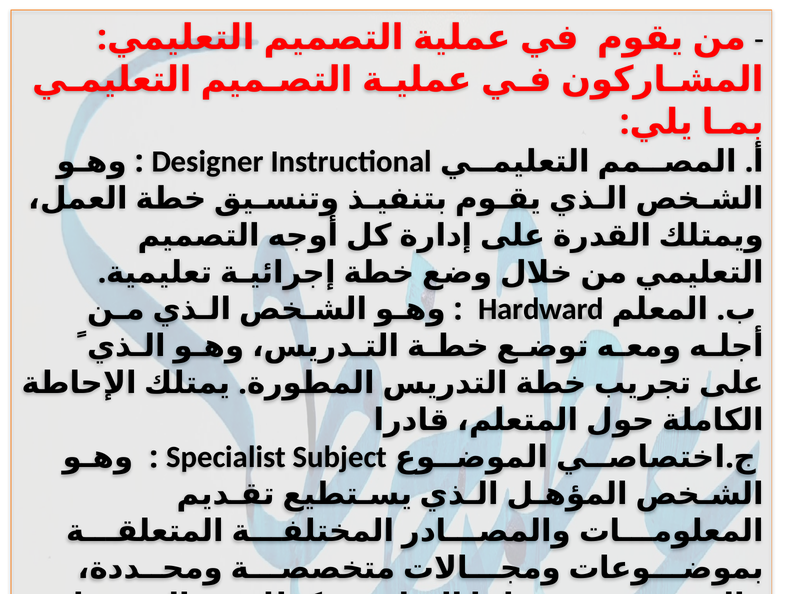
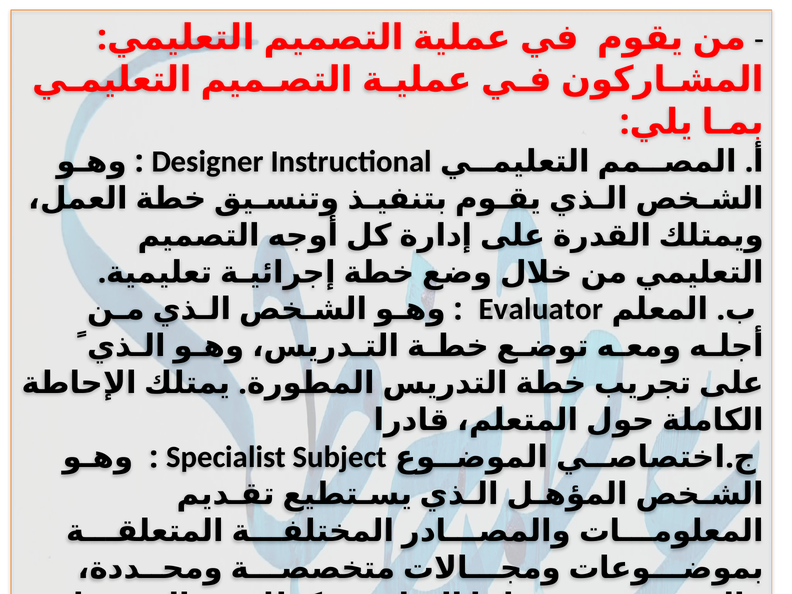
Hardward: Hardward -> Evaluator (541, 309)
